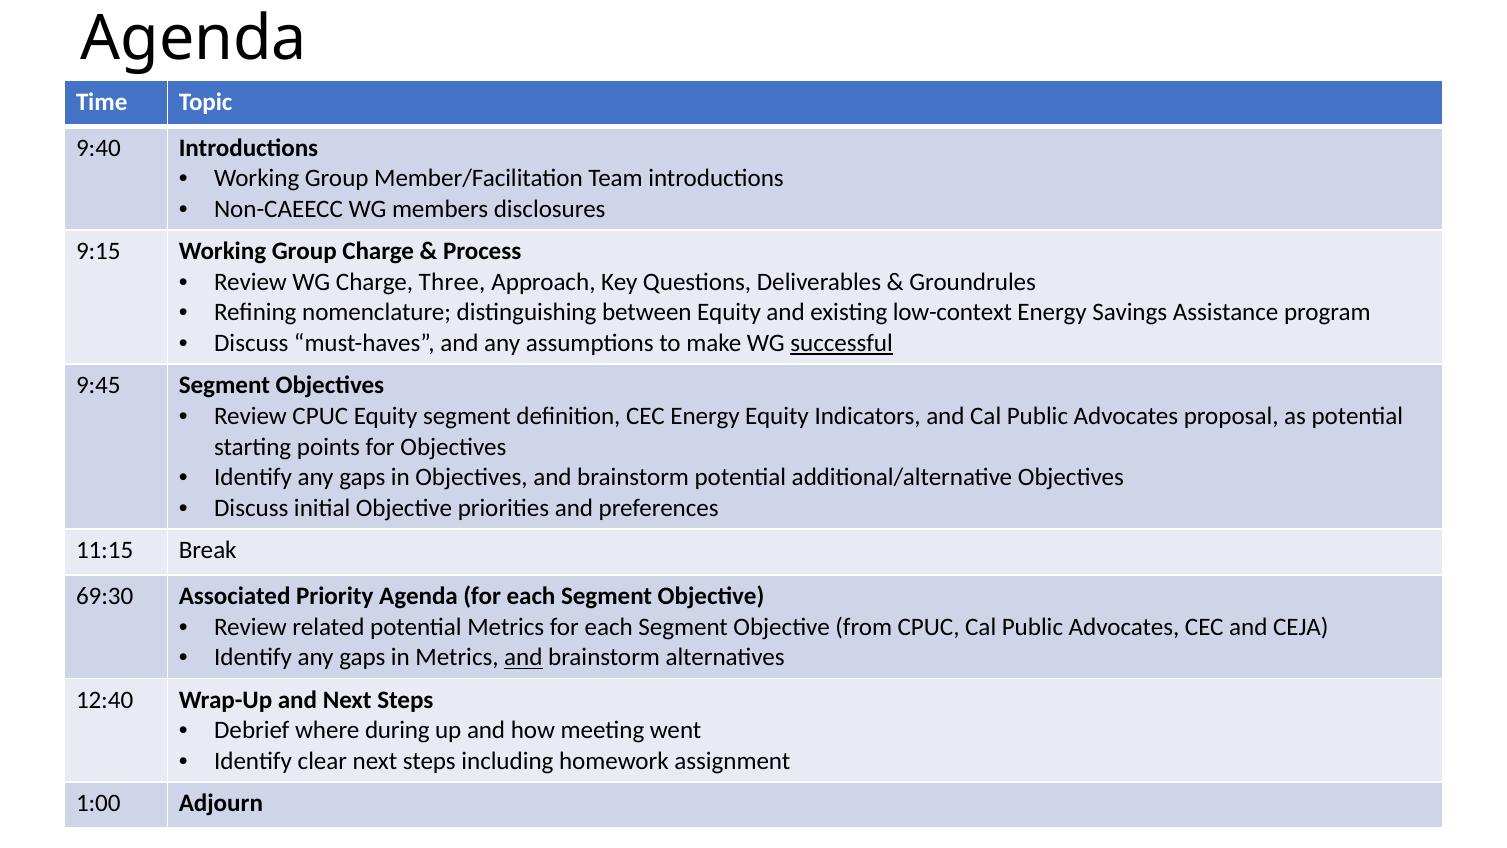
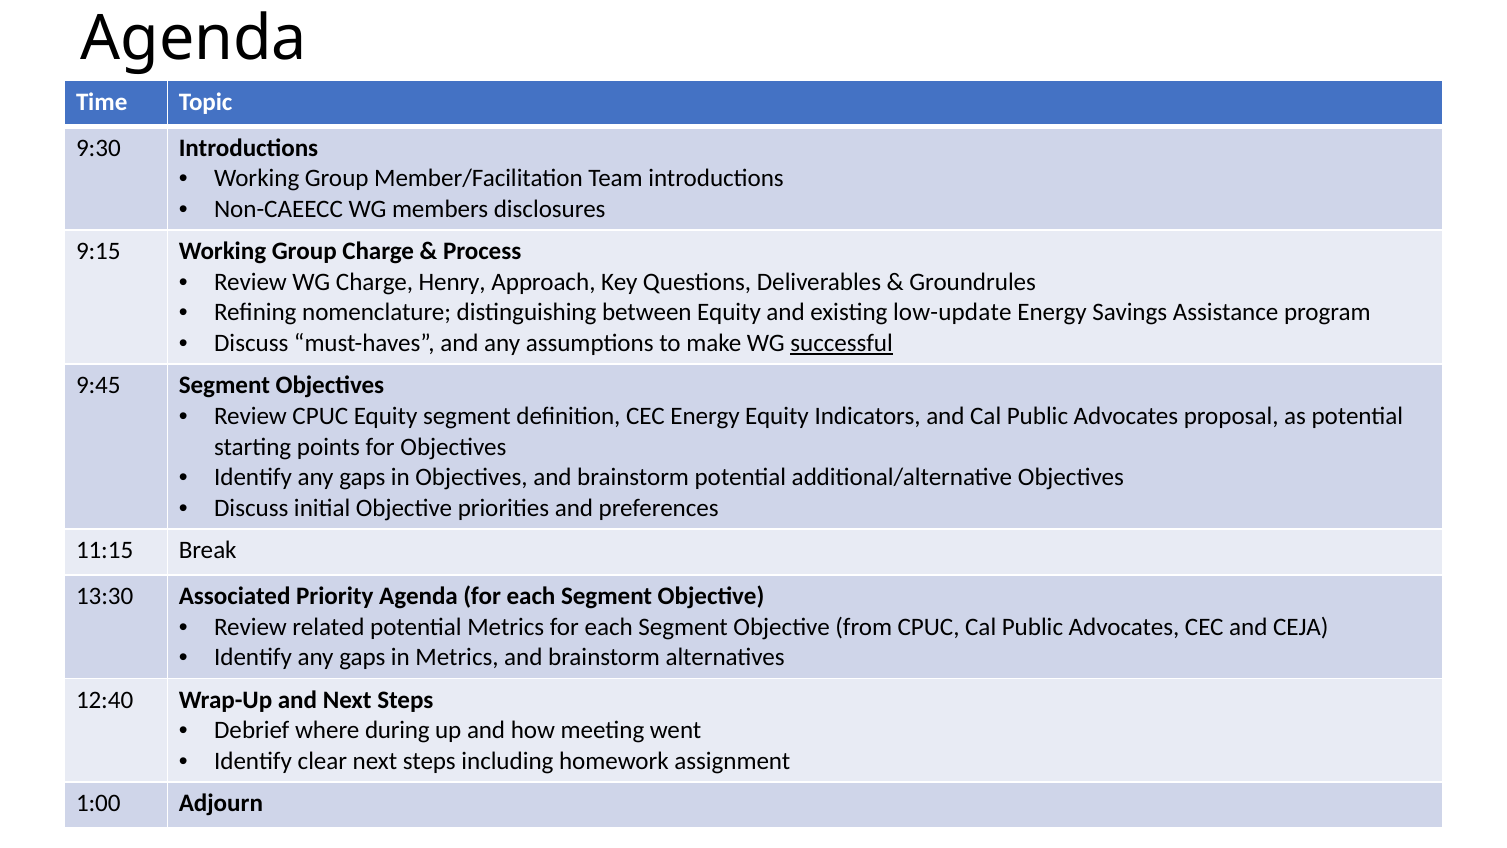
9:40: 9:40 -> 9:30 (98, 148)
Three: Three -> Henry (452, 282)
low-context: low-context -> low-update (952, 313)
69:30: 69:30 -> 13:30 (105, 596)
and underline: present -> none (523, 657)
